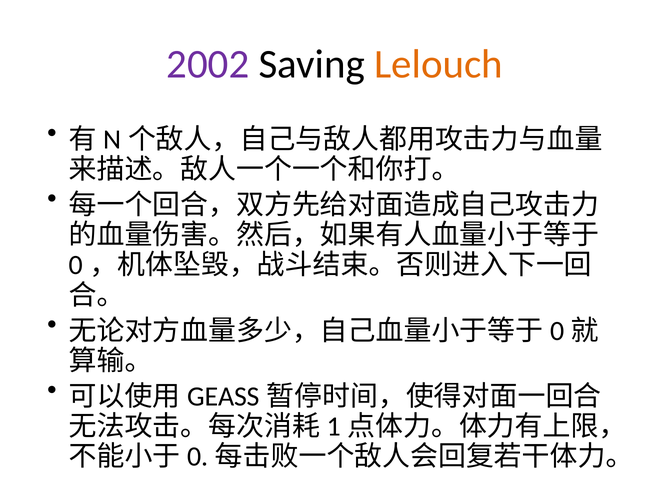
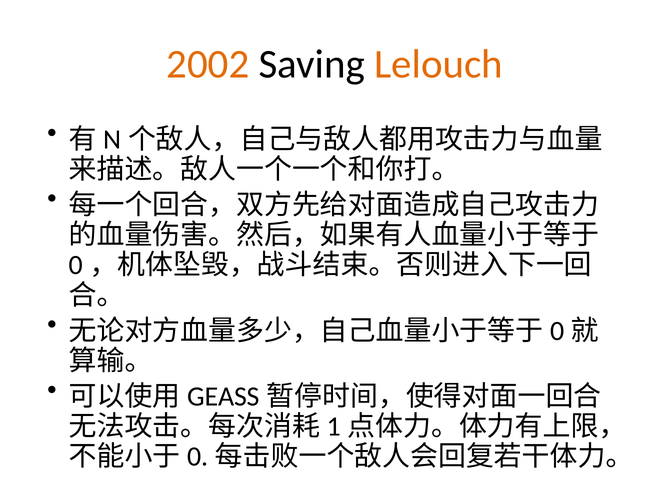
2002 colour: purple -> orange (208, 64)
